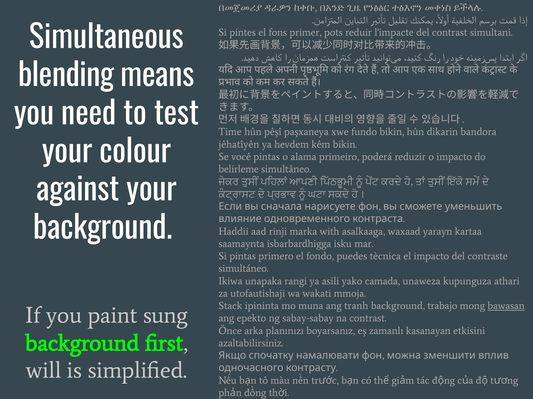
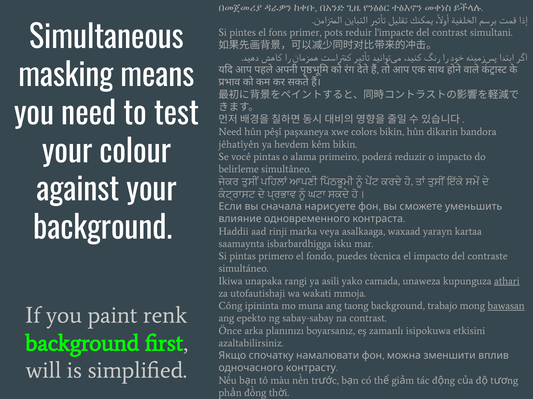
blending: blending -> masking (66, 76)
Time: Time -> Need (230, 132)
fundo: fundo -> colors (364, 132)
with: with -> veya (330, 232)
athari underline: none -> present (507, 281)
Stack: Stack -> Công (230, 306)
tranh: tranh -> taong (356, 306)
sung: sung -> renk (165, 316)
kasanayan: kasanayan -> isipokuwa (428, 331)
